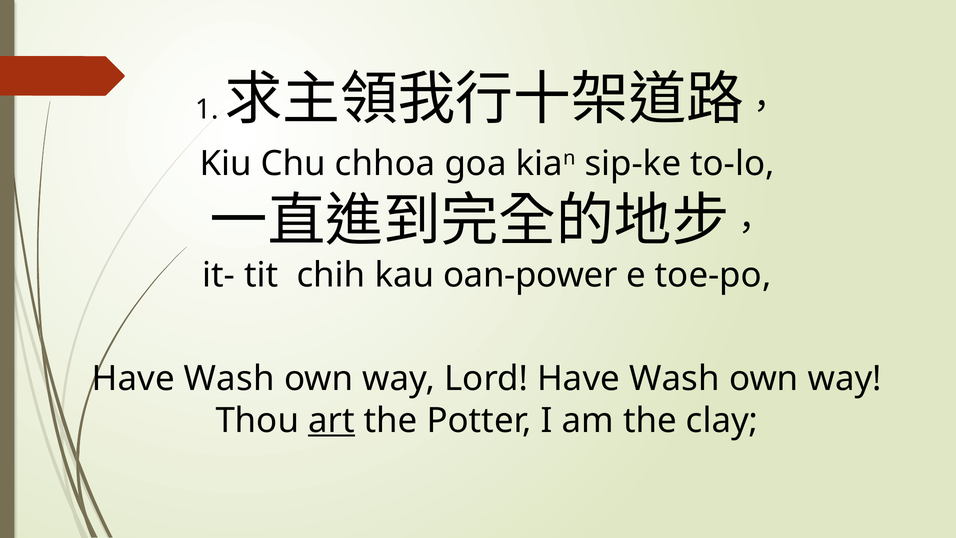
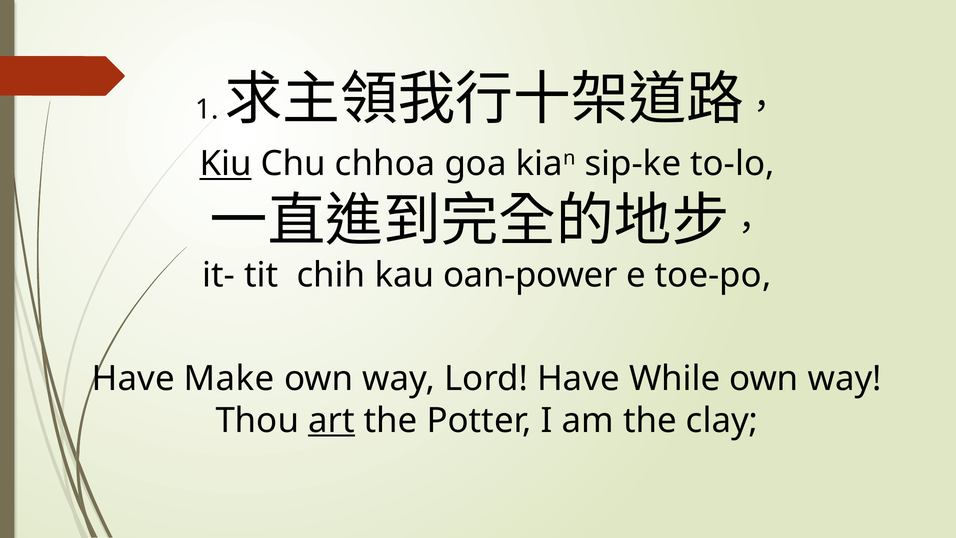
Kiu underline: none -> present (226, 164)
Wash: Wash -> Make (229, 379)
Lord Have Wash: Wash -> While (675, 379)
